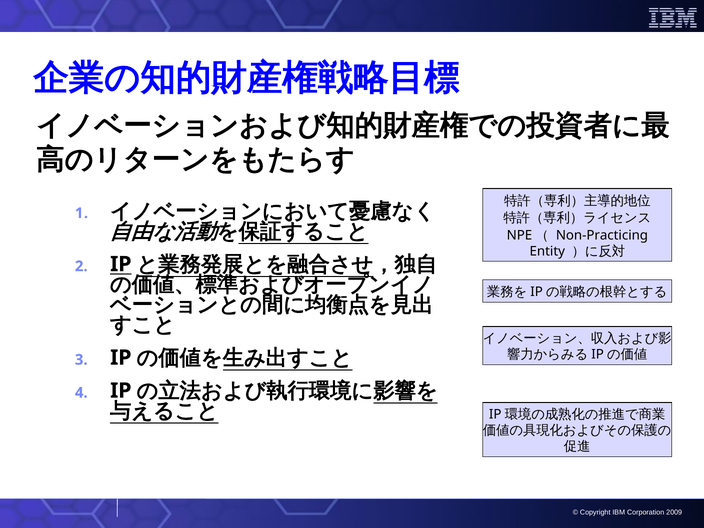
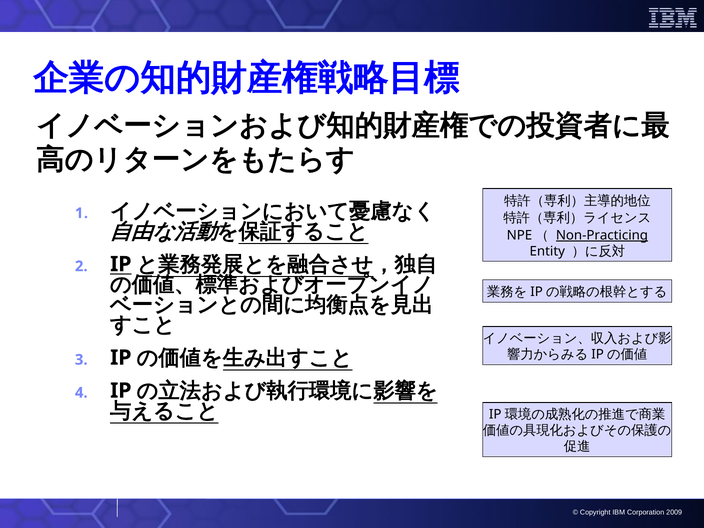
Non-Practicing underline: none -> present (602, 235)
